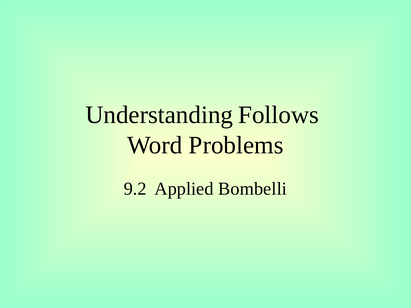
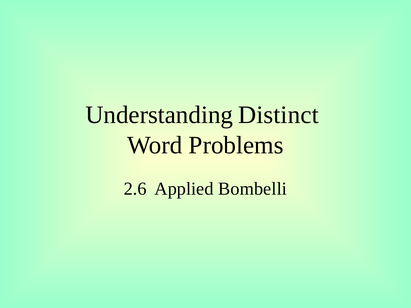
Follows: Follows -> Distinct (278, 115)
9.2: 9.2 -> 2.6 (135, 189)
